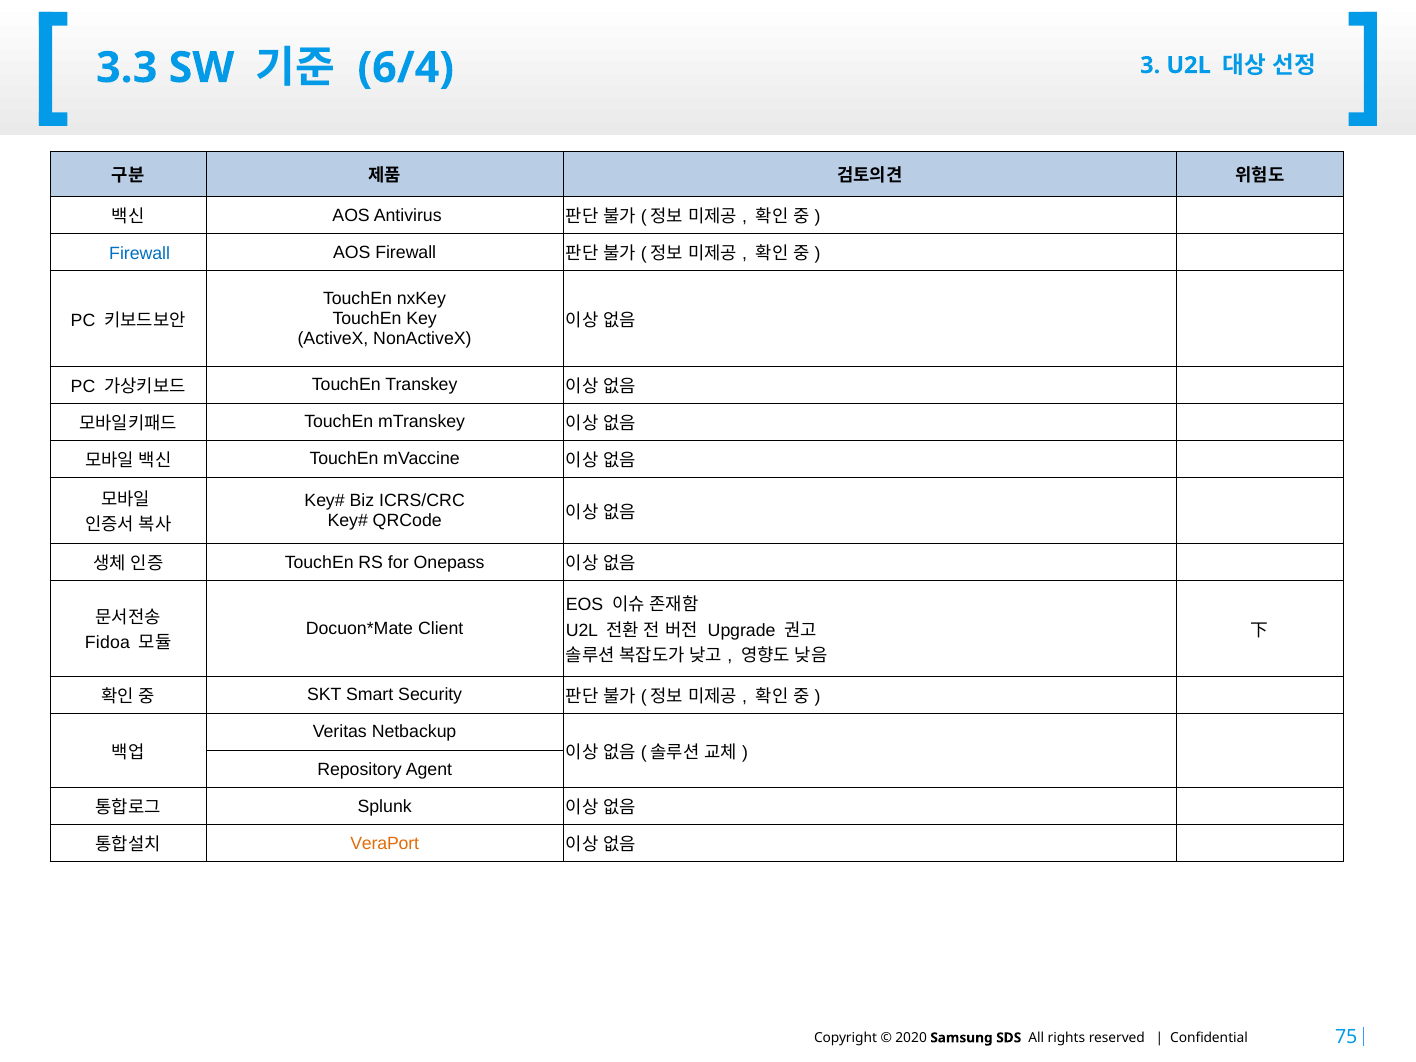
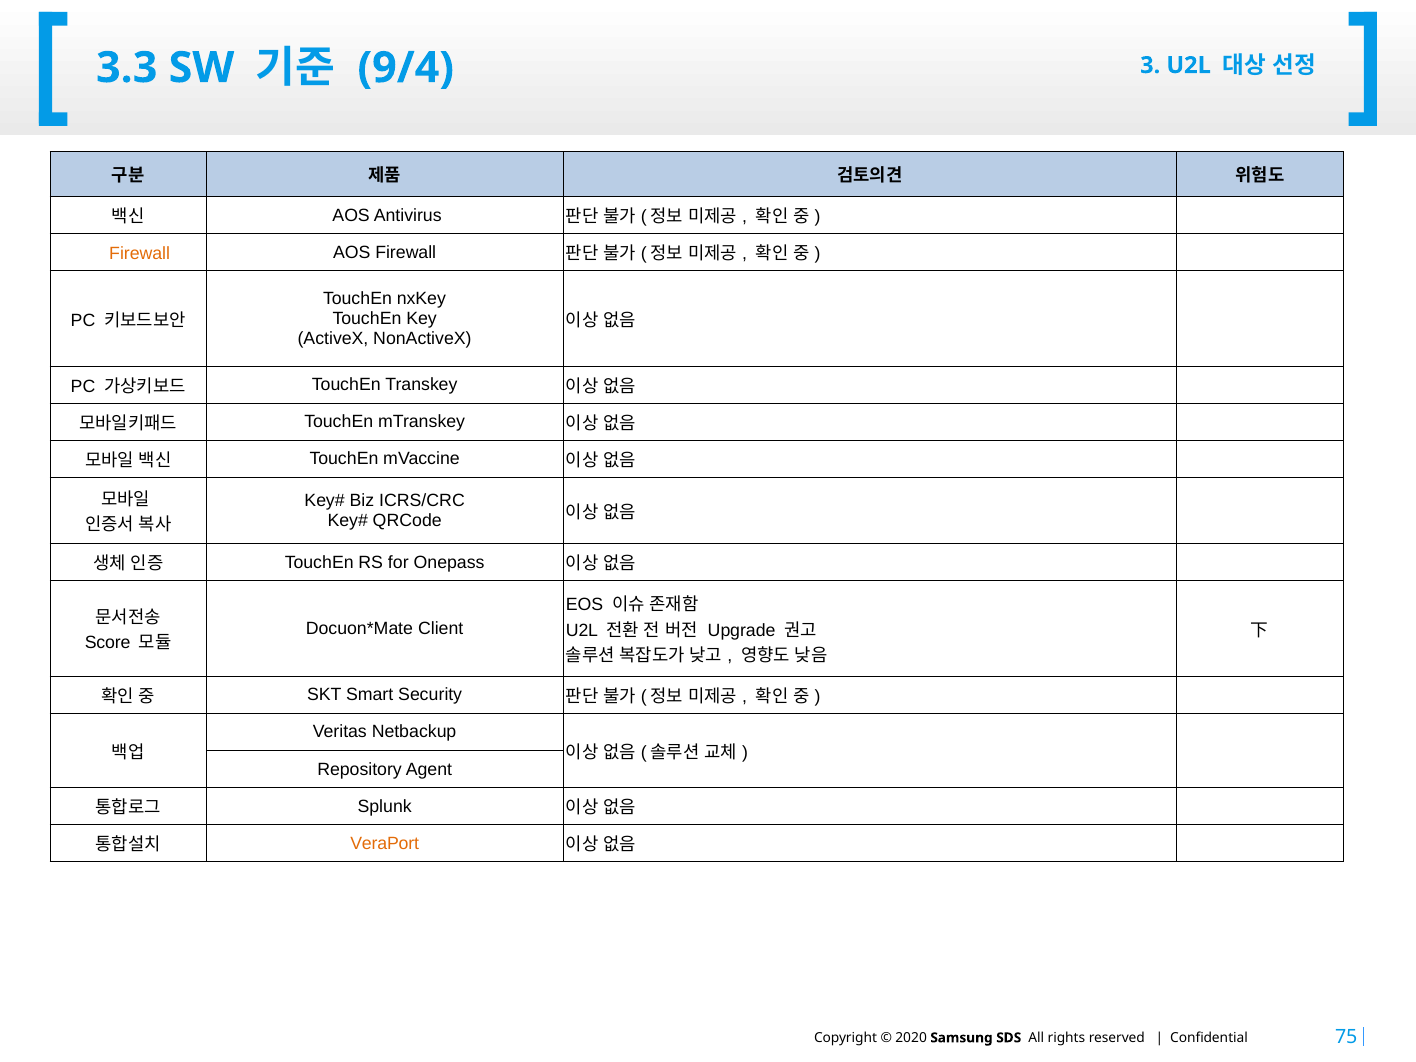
6/4: 6/4 -> 9/4 (406, 68)
Firewall colour: blue -> orange (140, 254)
Fidoa: Fidoa -> Score (108, 643)
